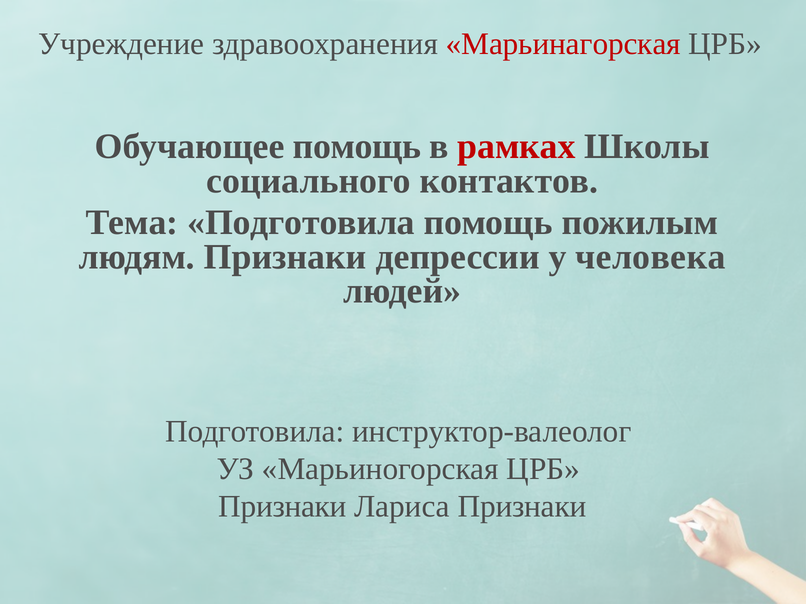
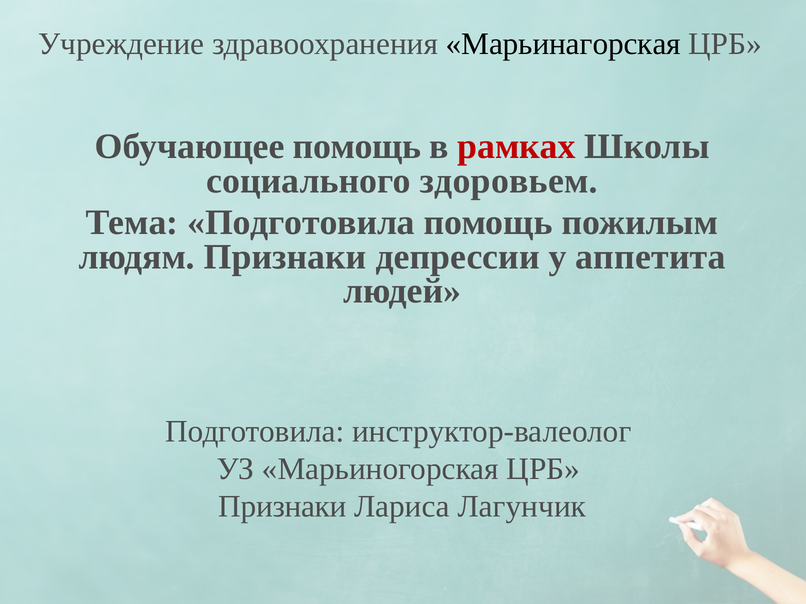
Марьинагорская colour: red -> black (563, 44)
контактов: контактов -> здоровьем (509, 181)
человека: человека -> аппетита (650, 257)
Лариса Признаки: Признаки -> Лагунчик (522, 507)
